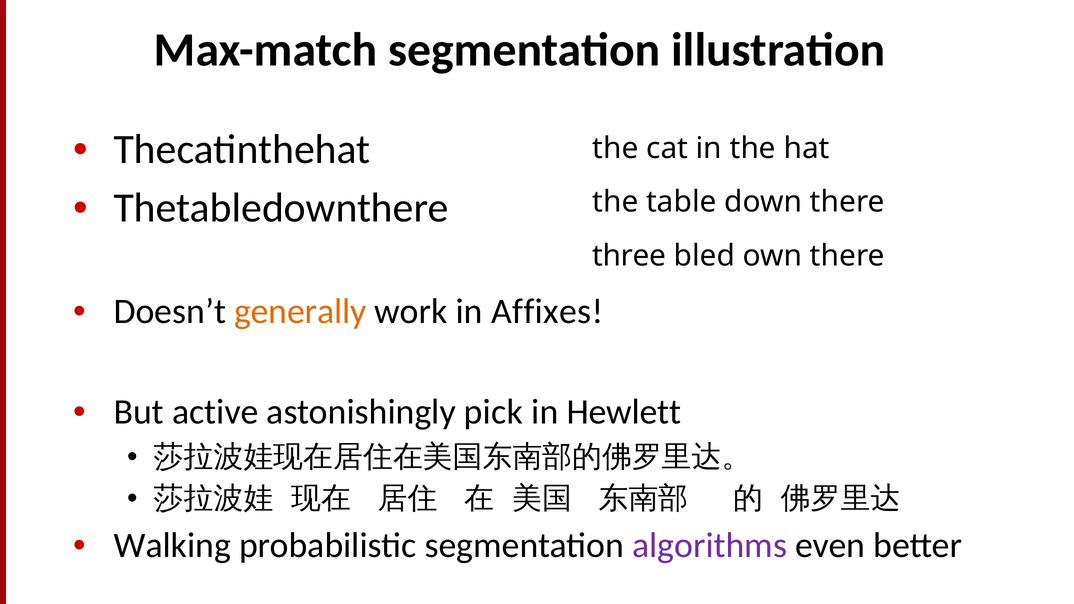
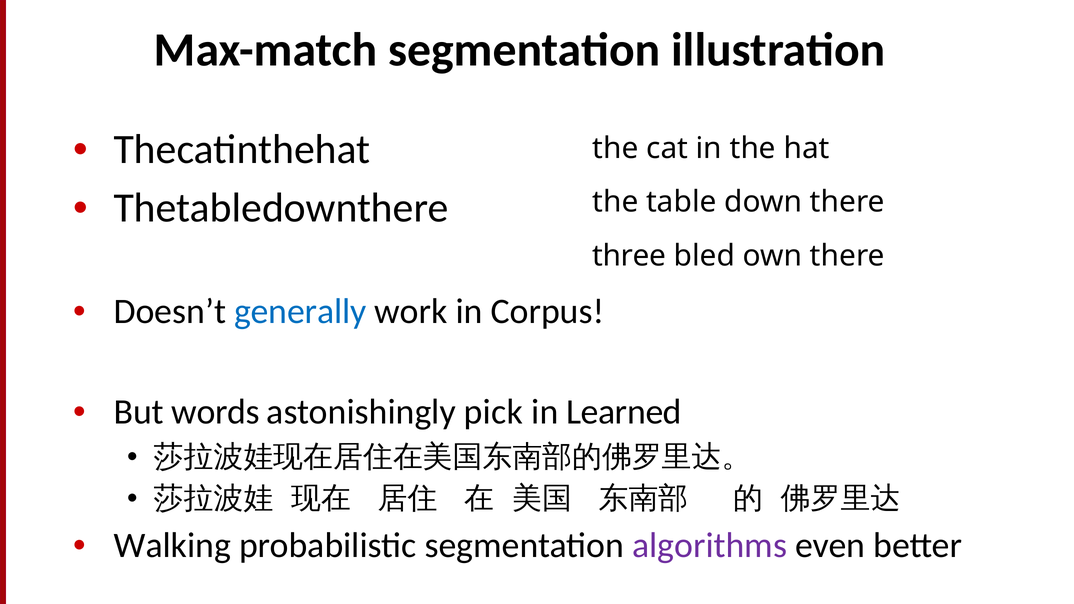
generally colour: orange -> blue (300, 312)
Affixes: Affixes -> Corpus (548, 312)
active: active -> words (215, 412)
Hewlett: Hewlett -> Learned (624, 412)
